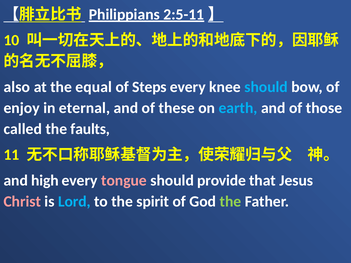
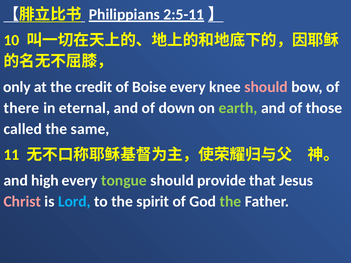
also: also -> only (17, 87)
equal: equal -> credit (94, 87)
Steps: Steps -> Boise (149, 87)
should colour: light blue -> pink (266, 87)
enjoy: enjoy -> there (22, 108)
these: these -> down (177, 108)
earth colour: light blue -> light green (238, 108)
faults: faults -> same (90, 129)
tongue colour: pink -> light green (124, 181)
